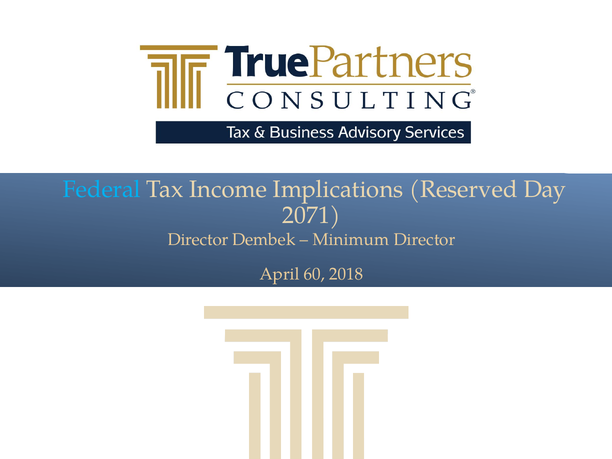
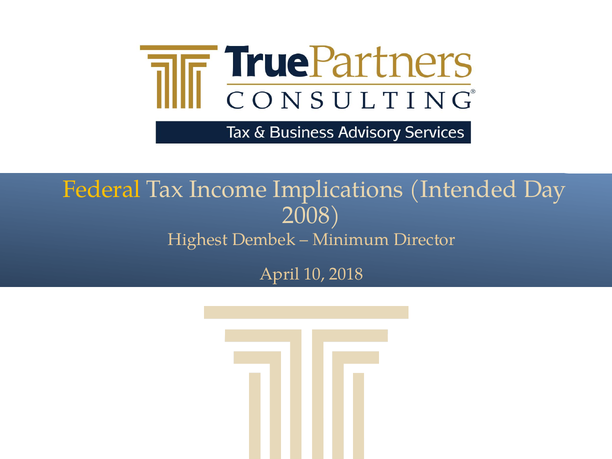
Federal colour: light blue -> yellow (102, 190)
Reserved: Reserved -> Intended (463, 190)
2071: 2071 -> 2008 (312, 215)
Director: Director -> Highest (198, 240)
60: 60 -> 10 (315, 274)
